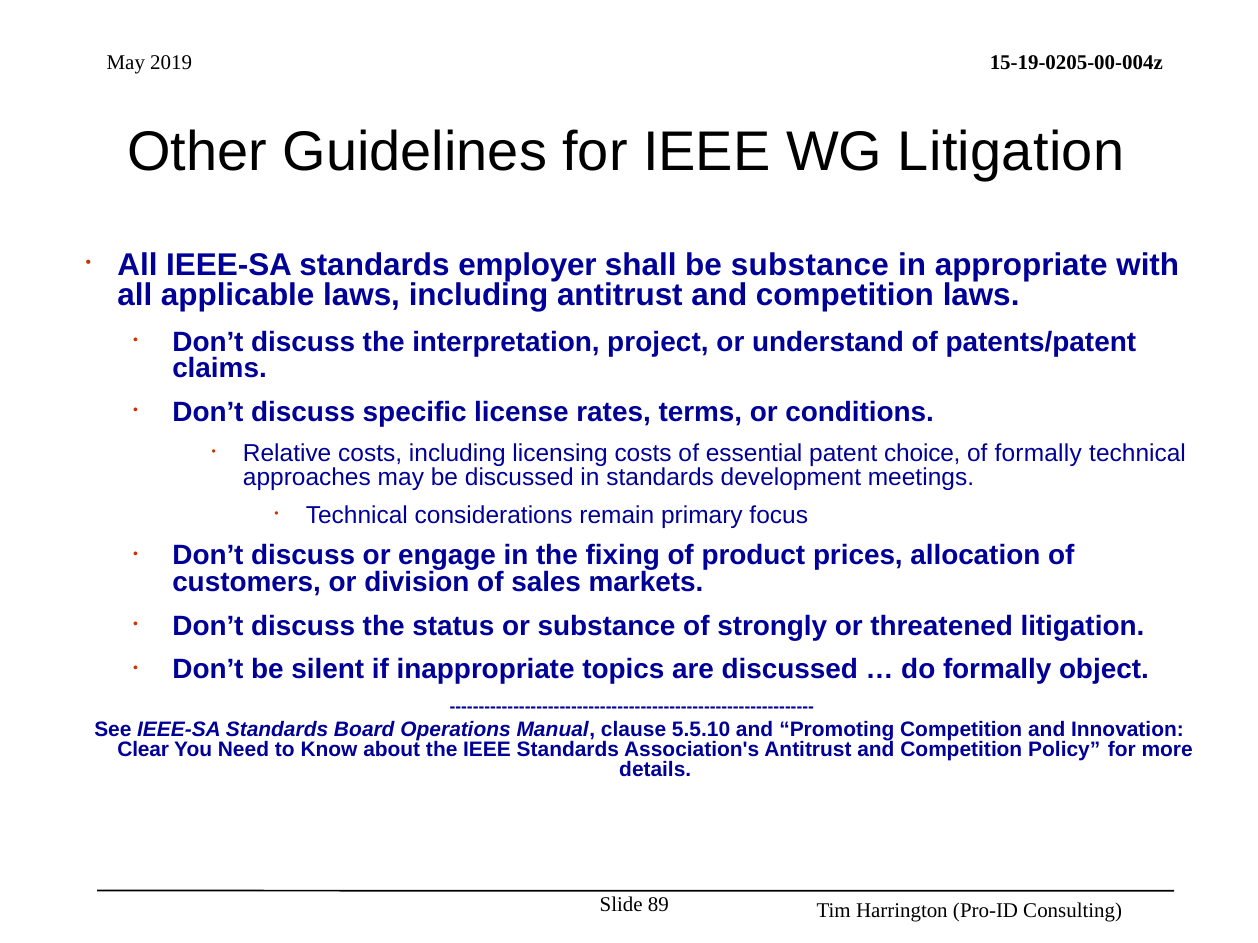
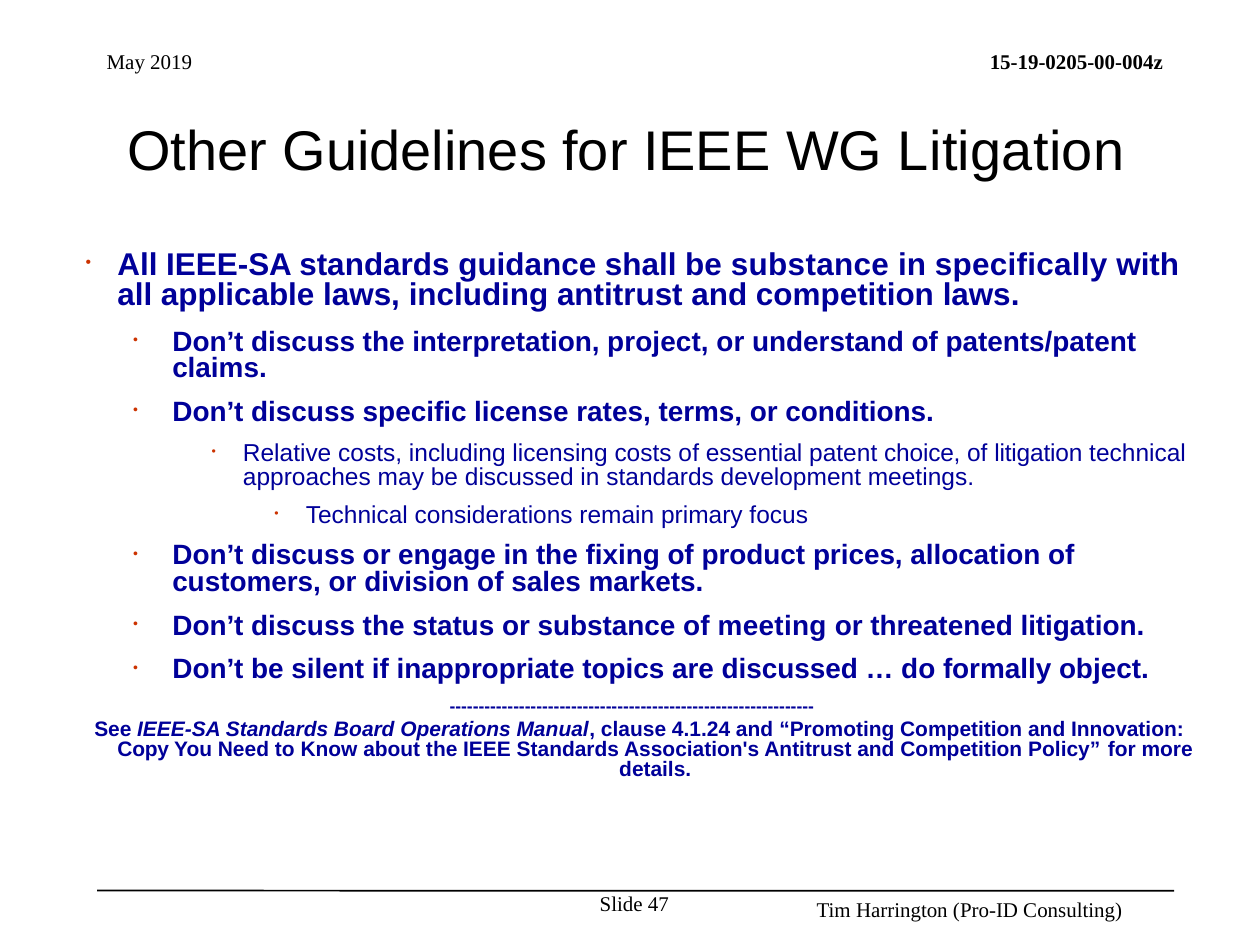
employer: employer -> guidance (527, 265)
appropriate: appropriate -> specifically (1021, 265)
of formally: formally -> litigation (1038, 454)
strongly: strongly -> meeting (772, 626)
5.5.10: 5.5.10 -> 4.1.24 (701, 730)
Clear: Clear -> Copy (143, 750)
89: 89 -> 47 (658, 905)
